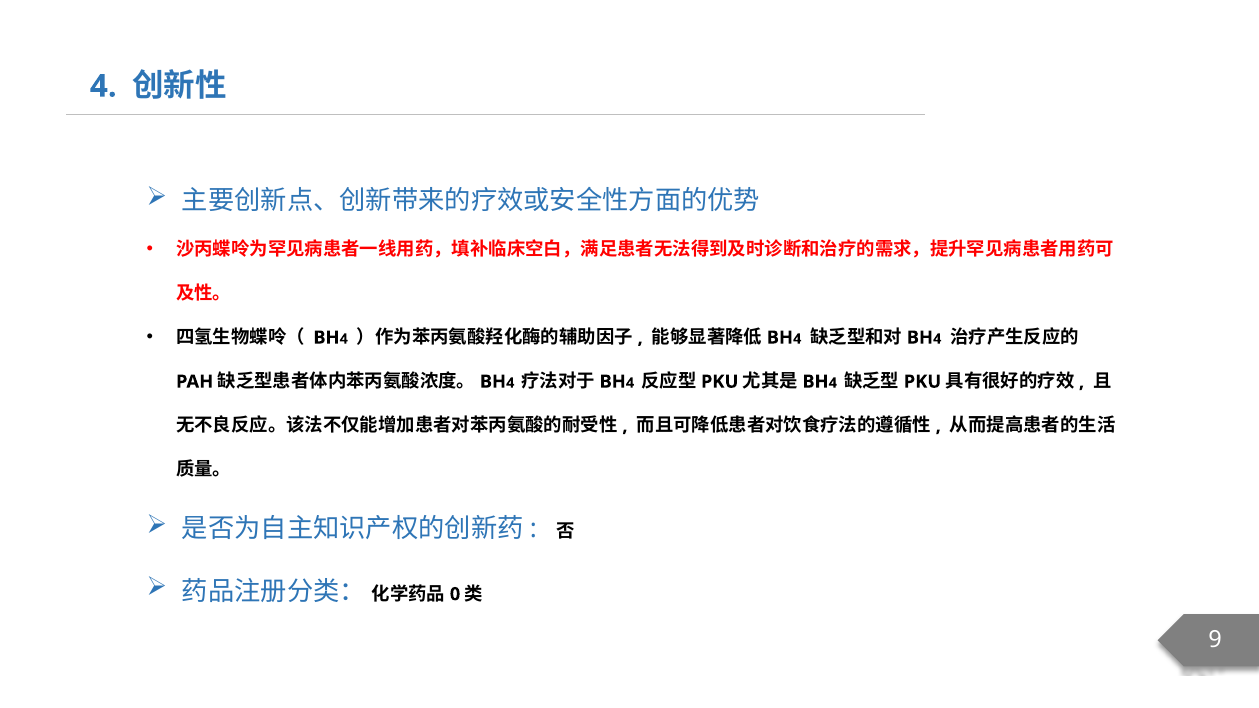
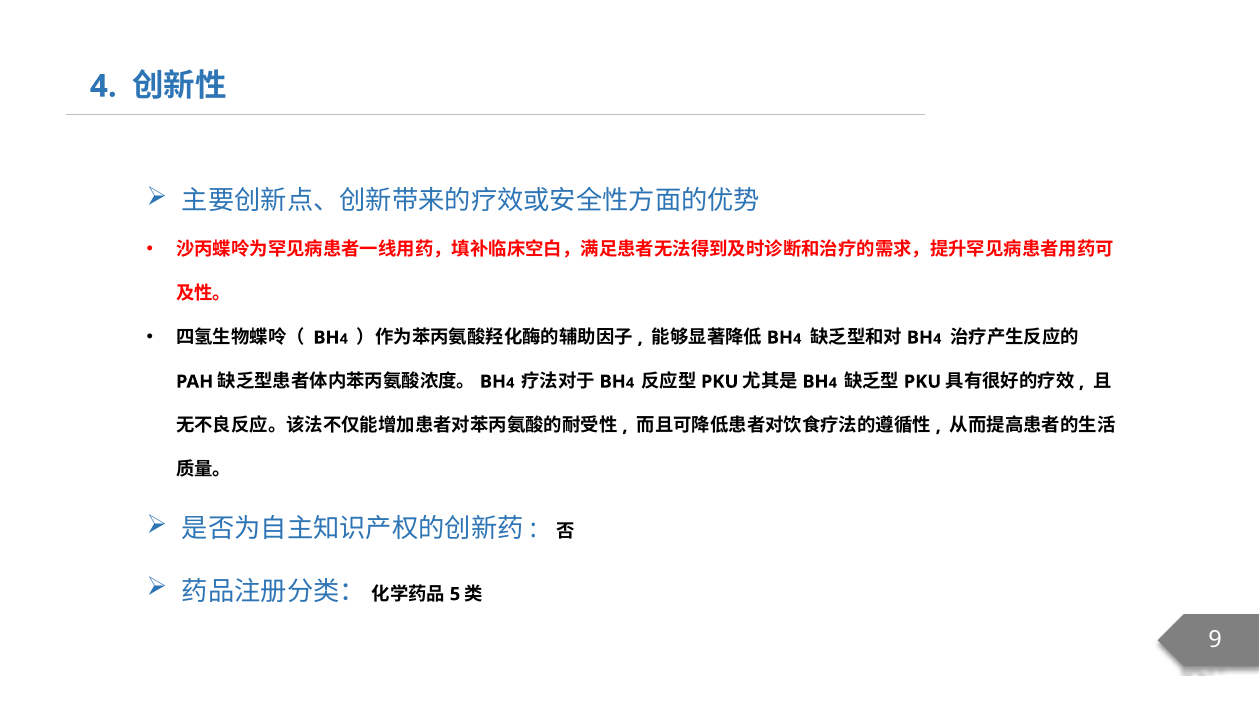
0: 0 -> 5 (455, 594)
